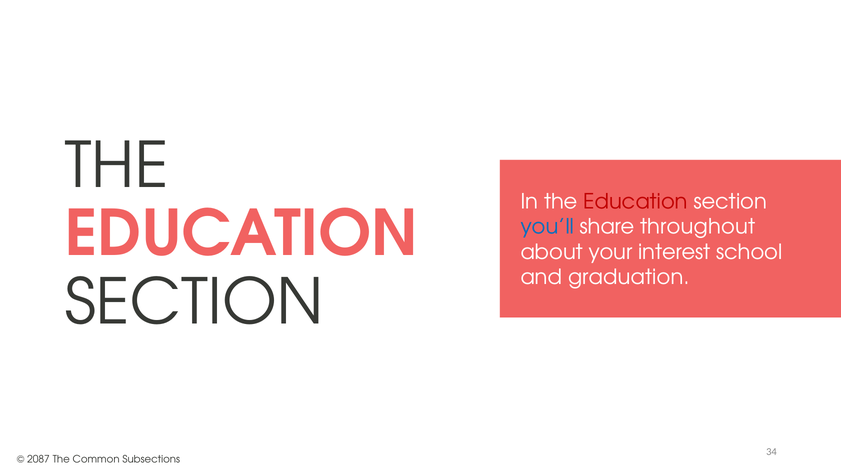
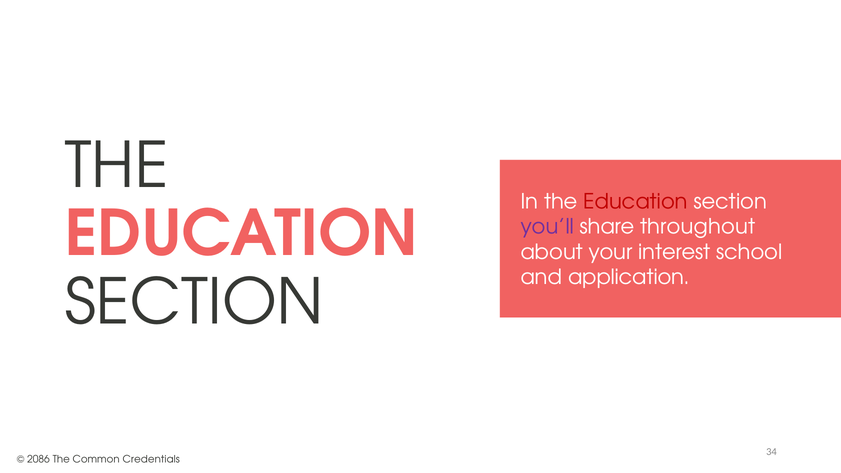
you’ll colour: blue -> purple (547, 227)
graduation: graduation -> application (629, 277)
2087: 2087 -> 2086 (38, 459)
Subsections: Subsections -> Credentials (151, 459)
